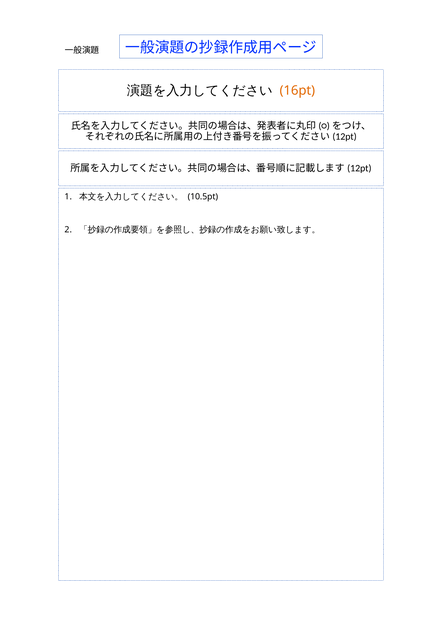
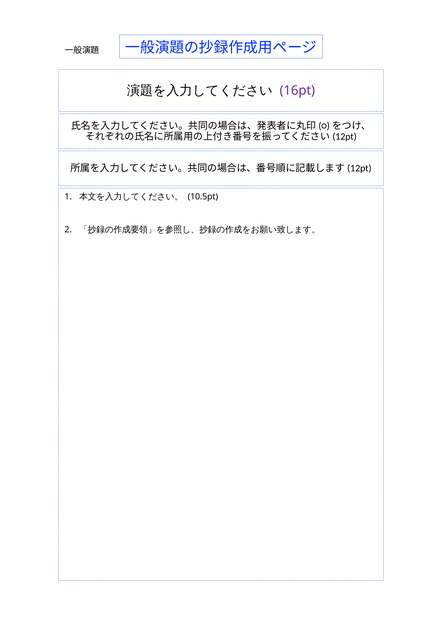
16pt colour: orange -> purple (297, 90)
